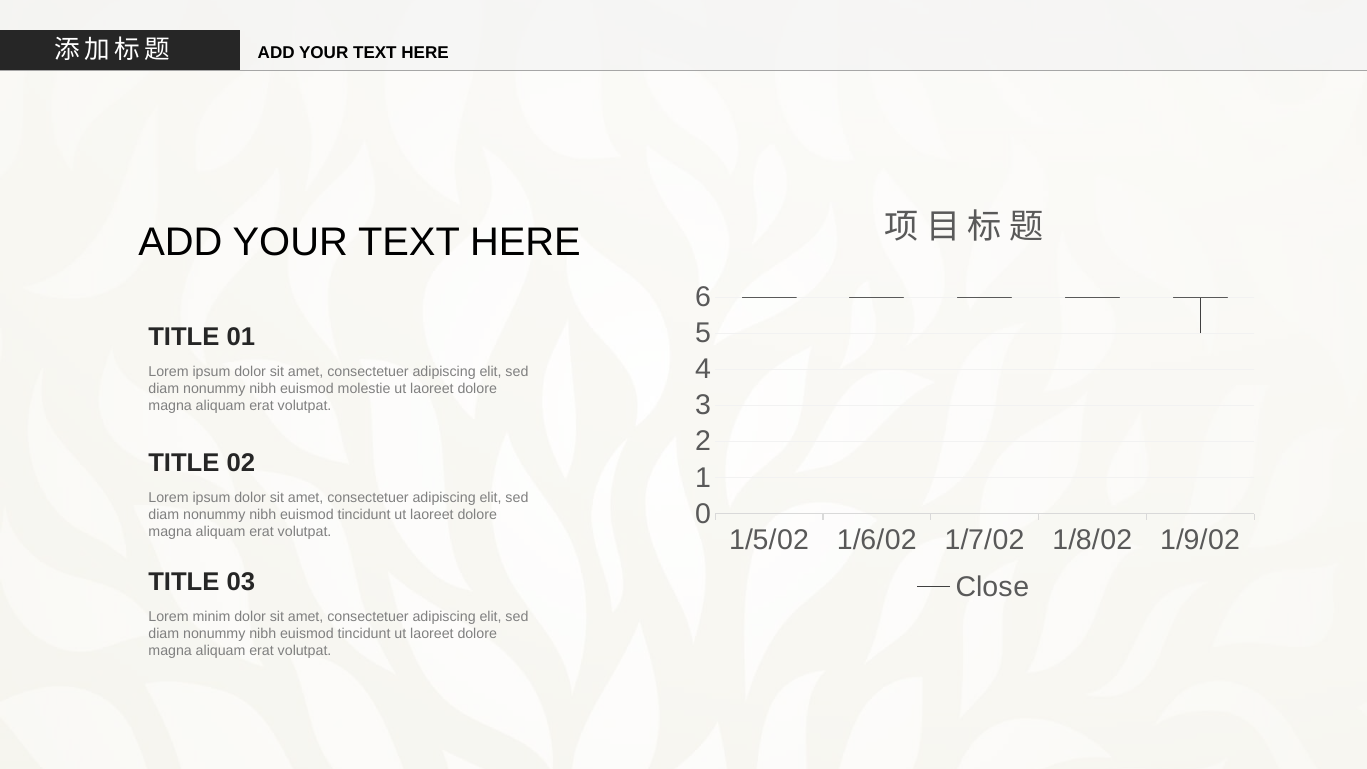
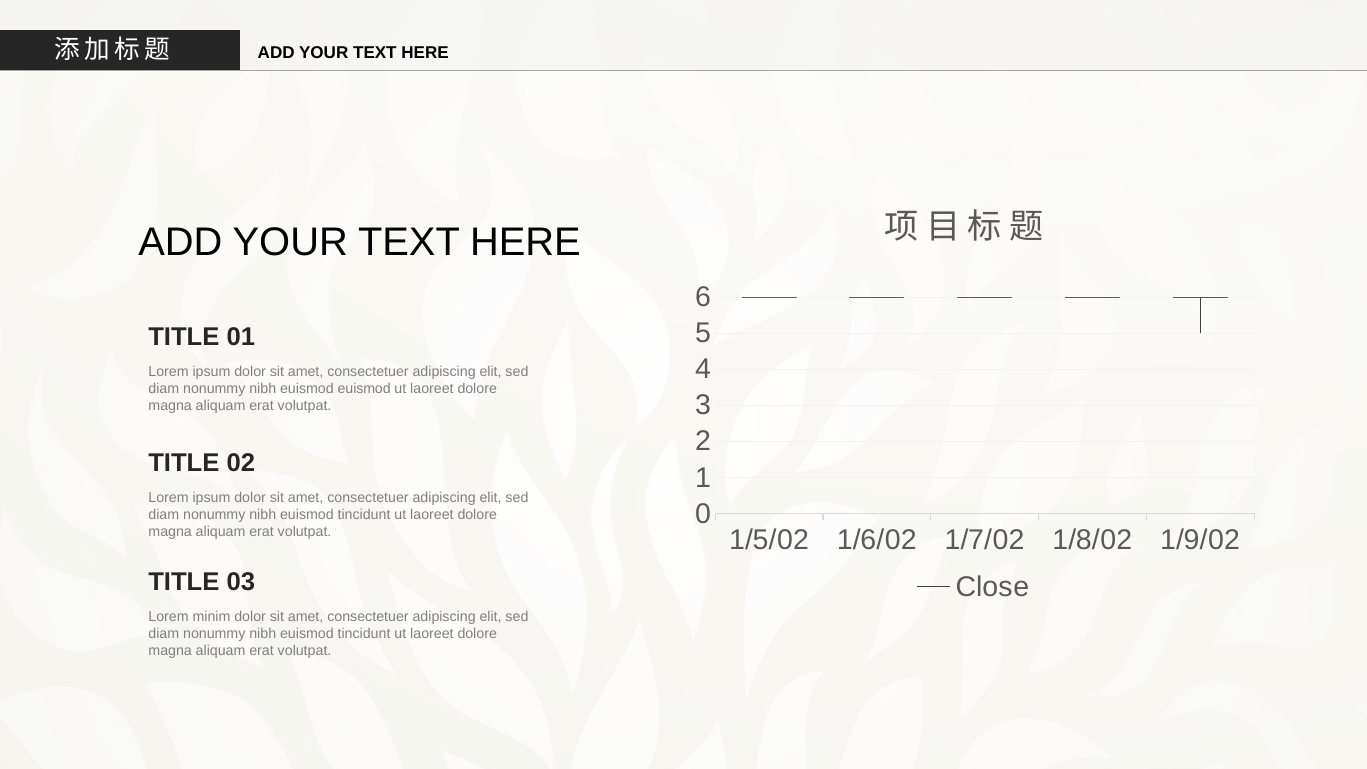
euismod molestie: molestie -> euismod (364, 389)
